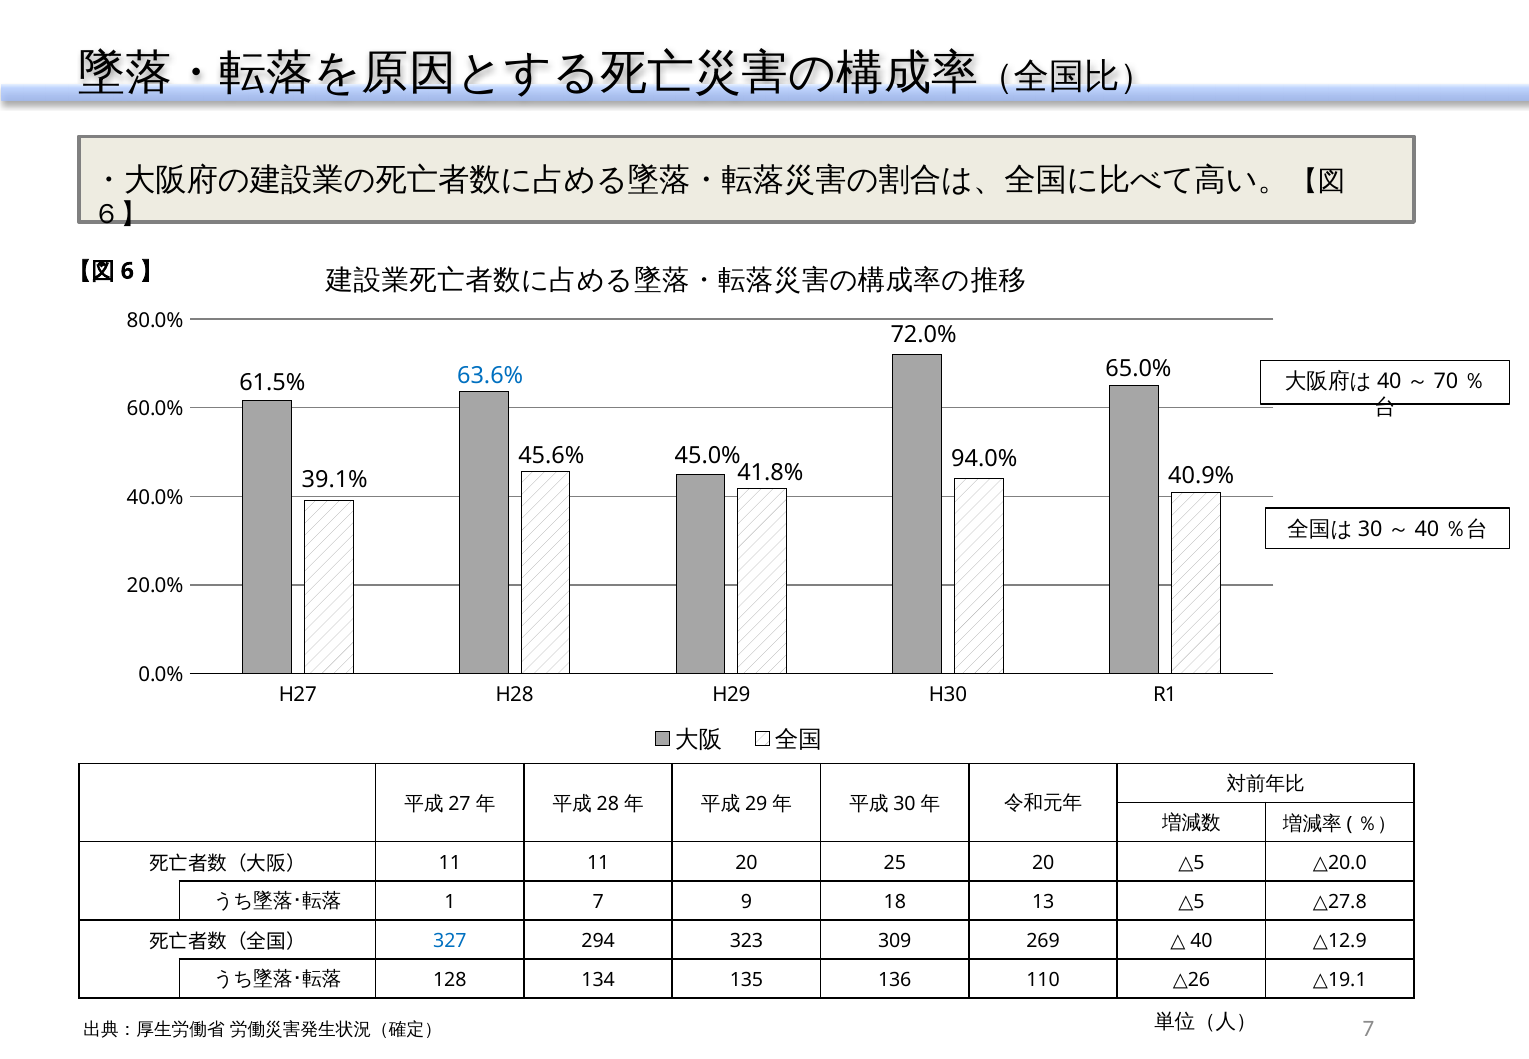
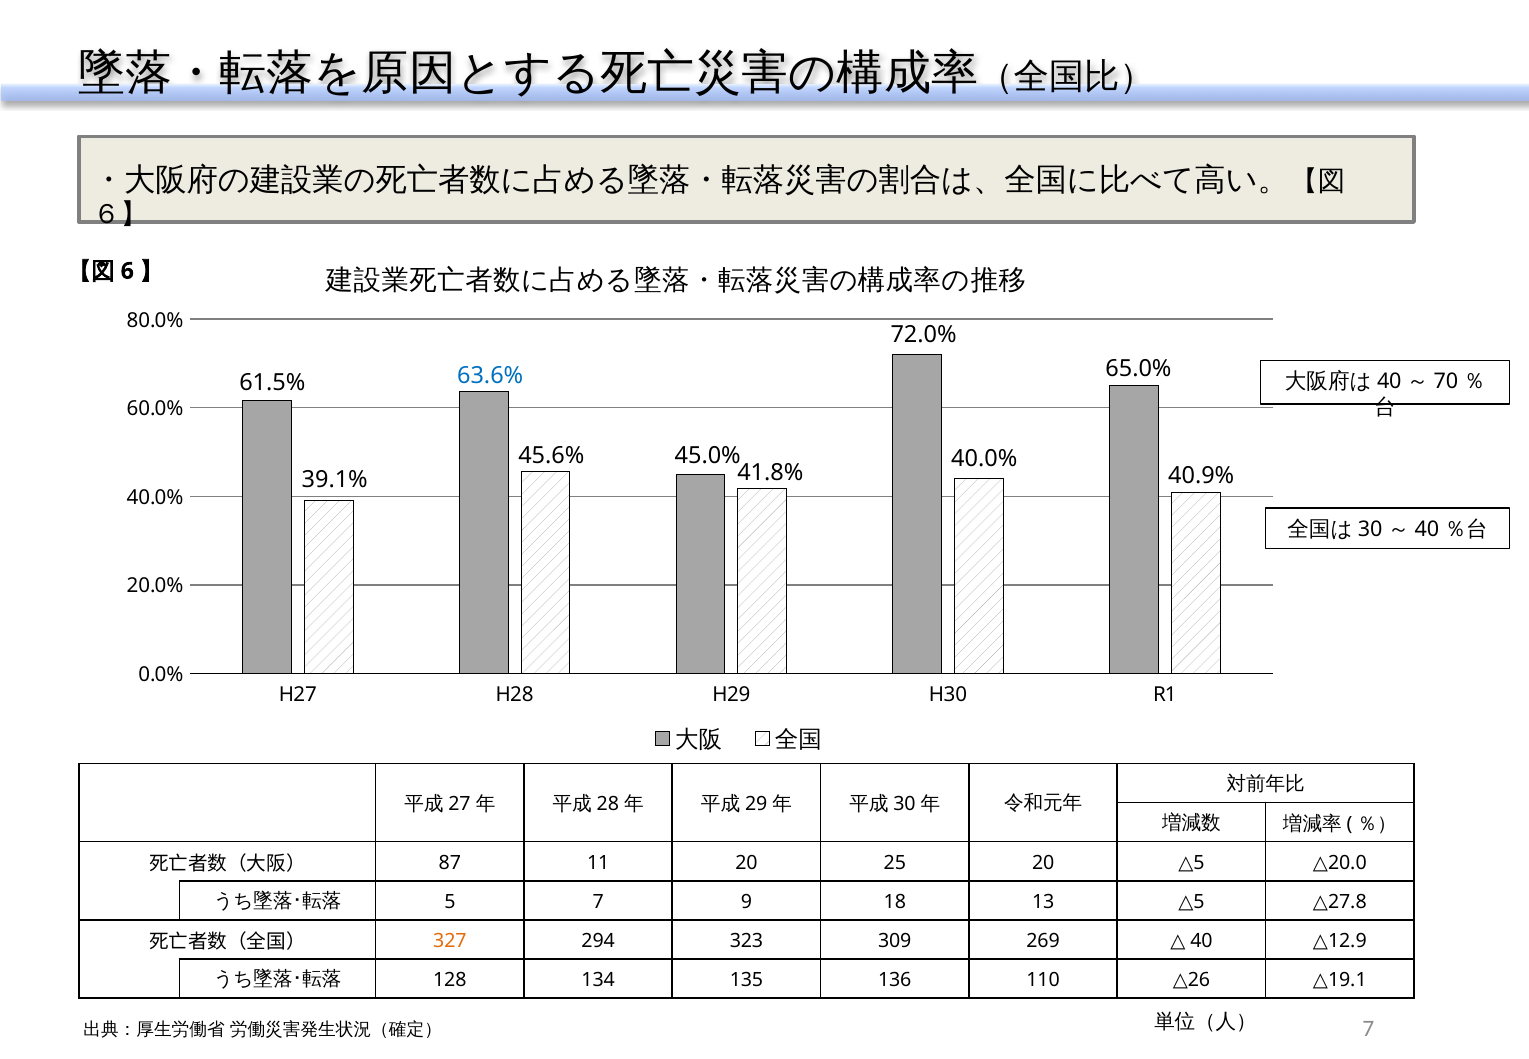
94.0%: 94.0% -> 40.0% (984, 458)
11: 11 -> 87 (450, 863)
1: 1 -> 5 (450, 902)
327 colour: blue -> orange (450, 941)
